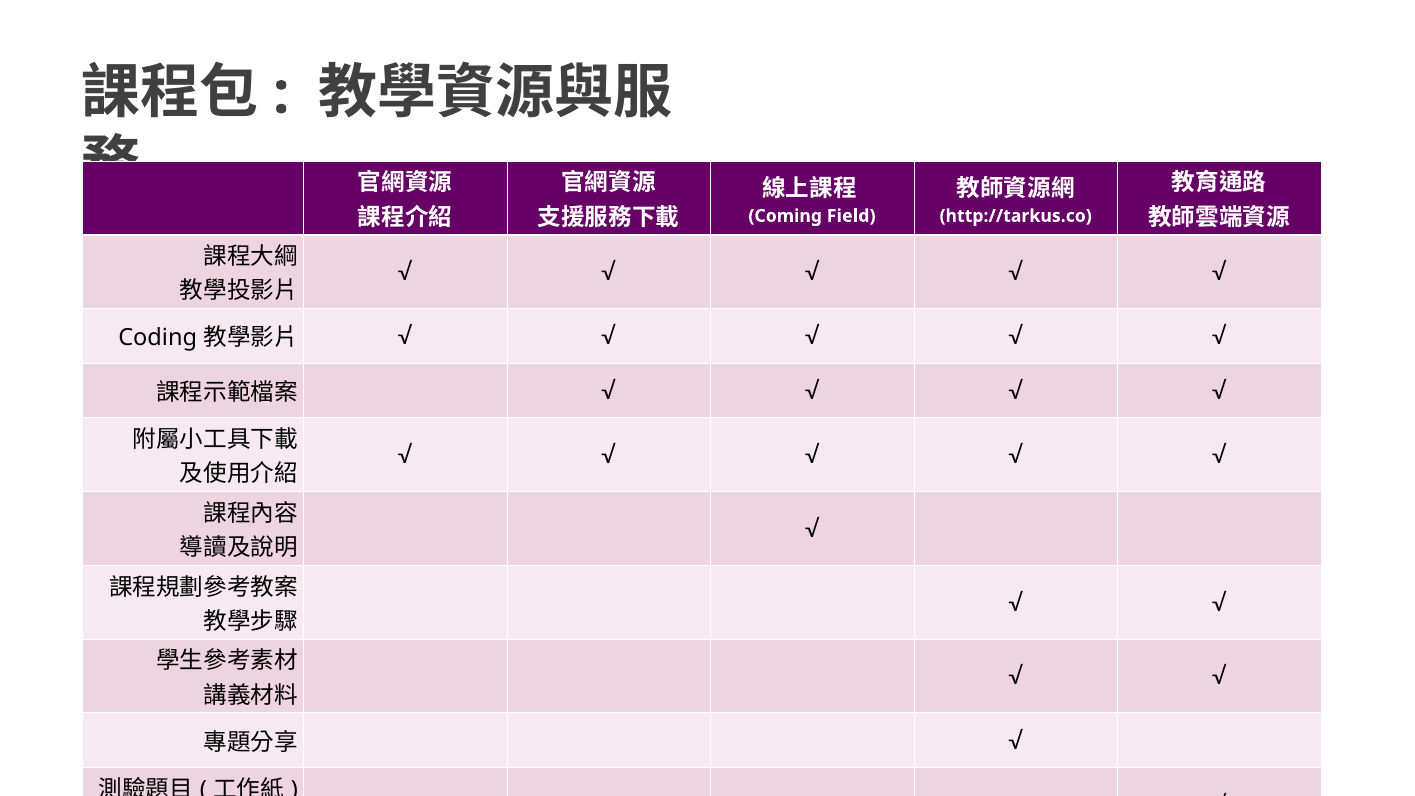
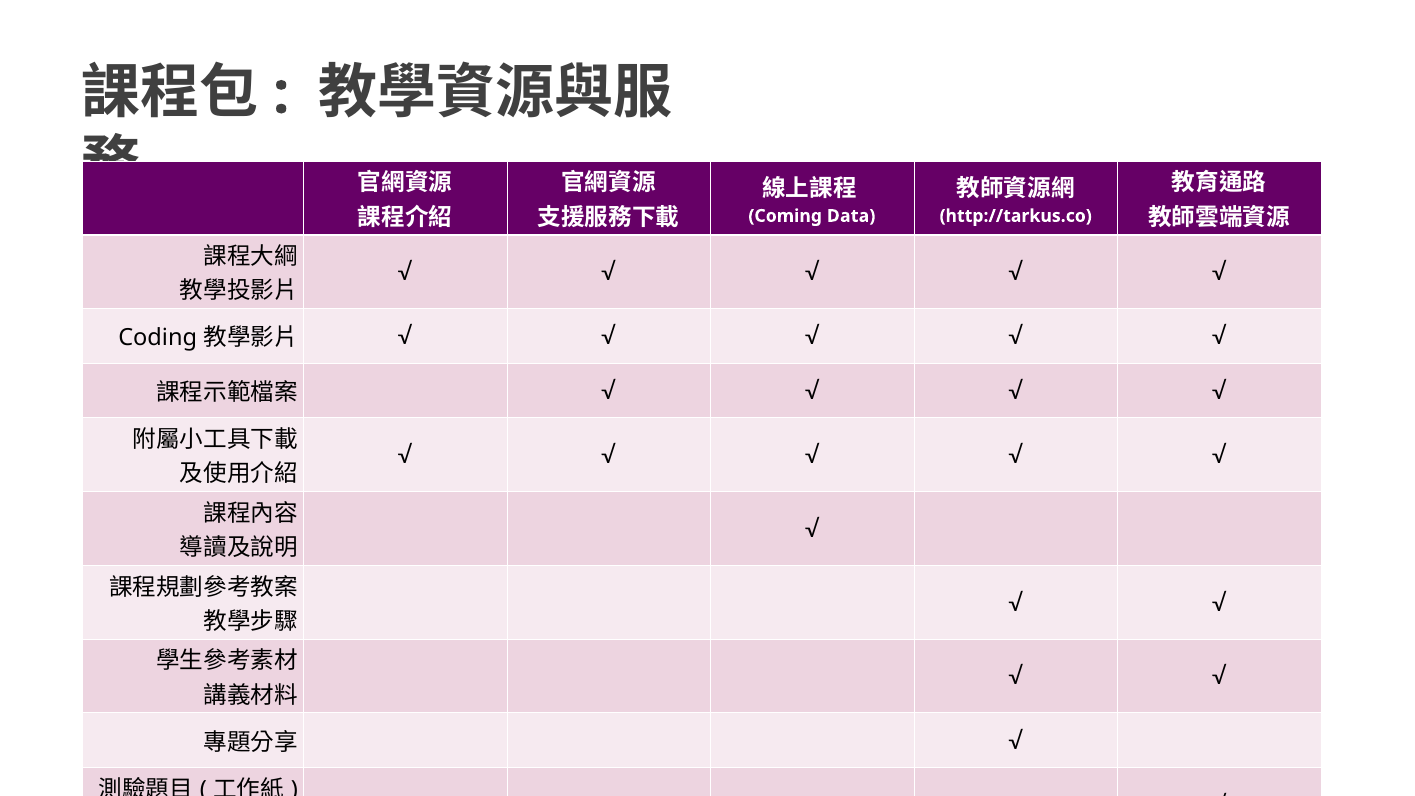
Field: Field -> Data (851, 216)
